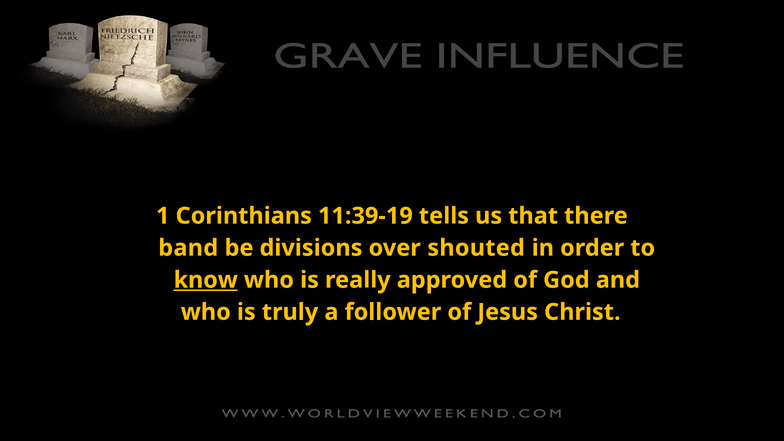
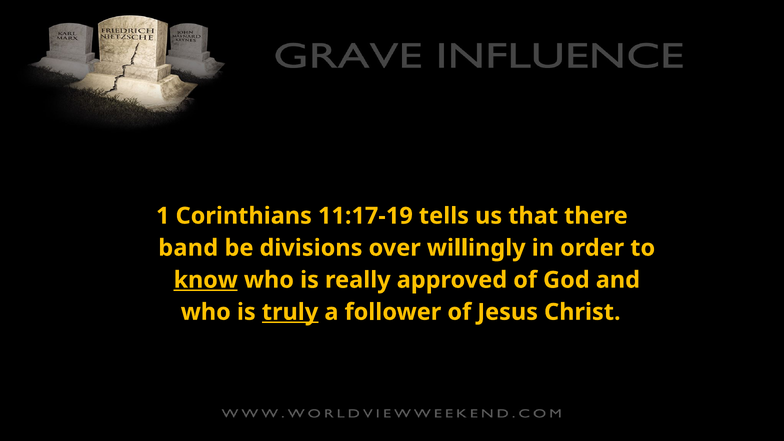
11:39-19: 11:39-19 -> 11:17-19 (365, 216)
shouted: shouted -> willingly (476, 248)
truly underline: none -> present (290, 312)
